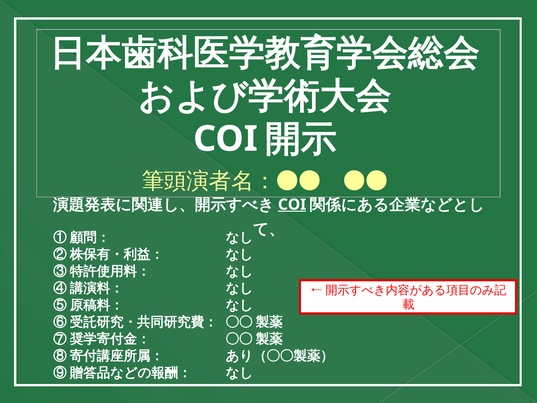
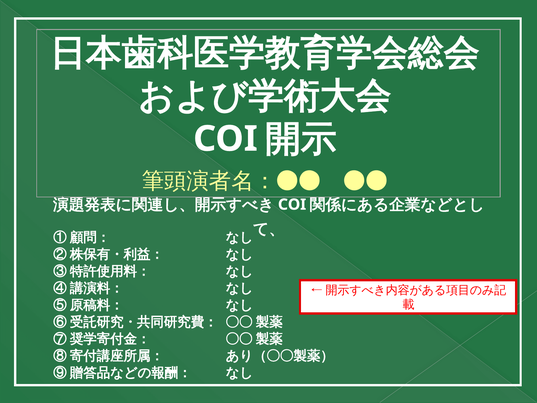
COI underline: present -> none (292, 204)
